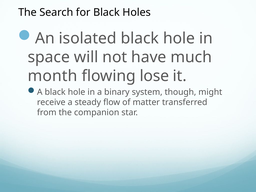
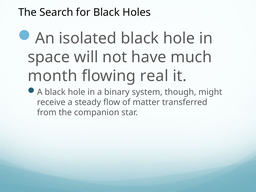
lose: lose -> real (154, 76)
